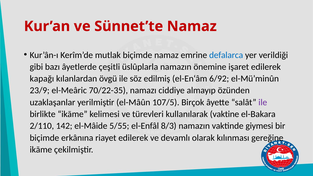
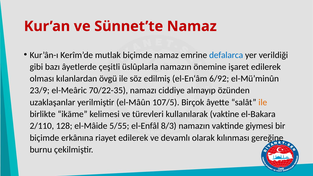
kapağı: kapağı -> olması (42, 79)
ile colour: purple -> orange (263, 102)
142: 142 -> 128 (64, 126)
ikāme: ikāme -> burnu (41, 150)
